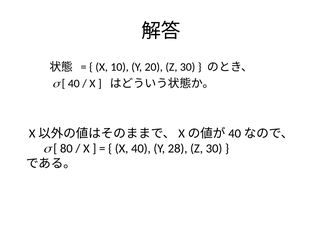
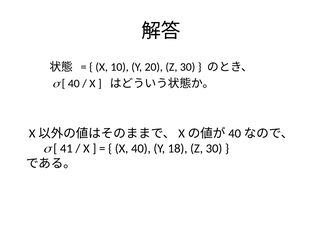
80: 80 -> 41 (66, 149)
28: 28 -> 18 (178, 149)
